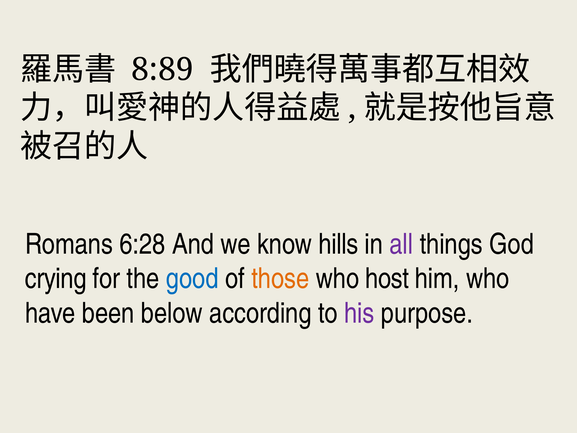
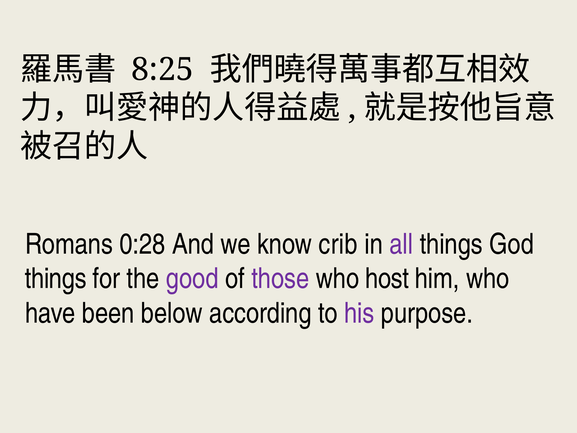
8:89: 8:89 -> 8:25 (162, 69)
6:28: 6:28 -> 0:28 (142, 244)
hills: hills -> crib (338, 244)
crying: crying -> things (56, 279)
good colour: blue -> purple (192, 279)
those colour: orange -> purple (280, 279)
